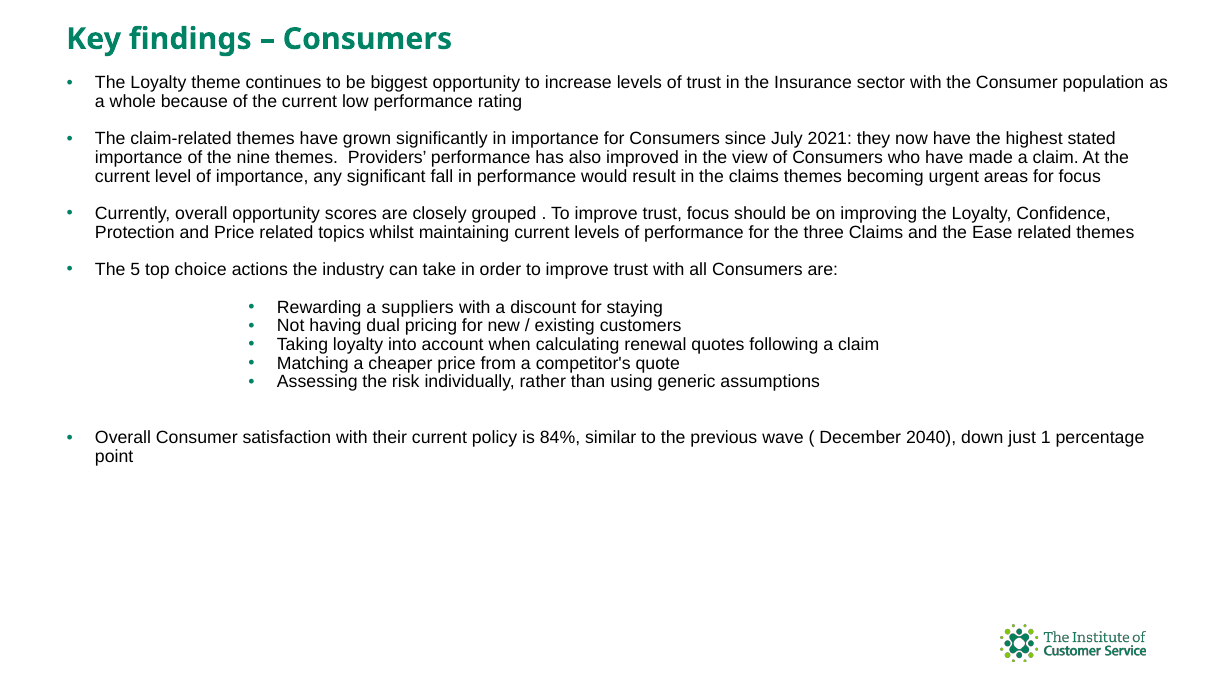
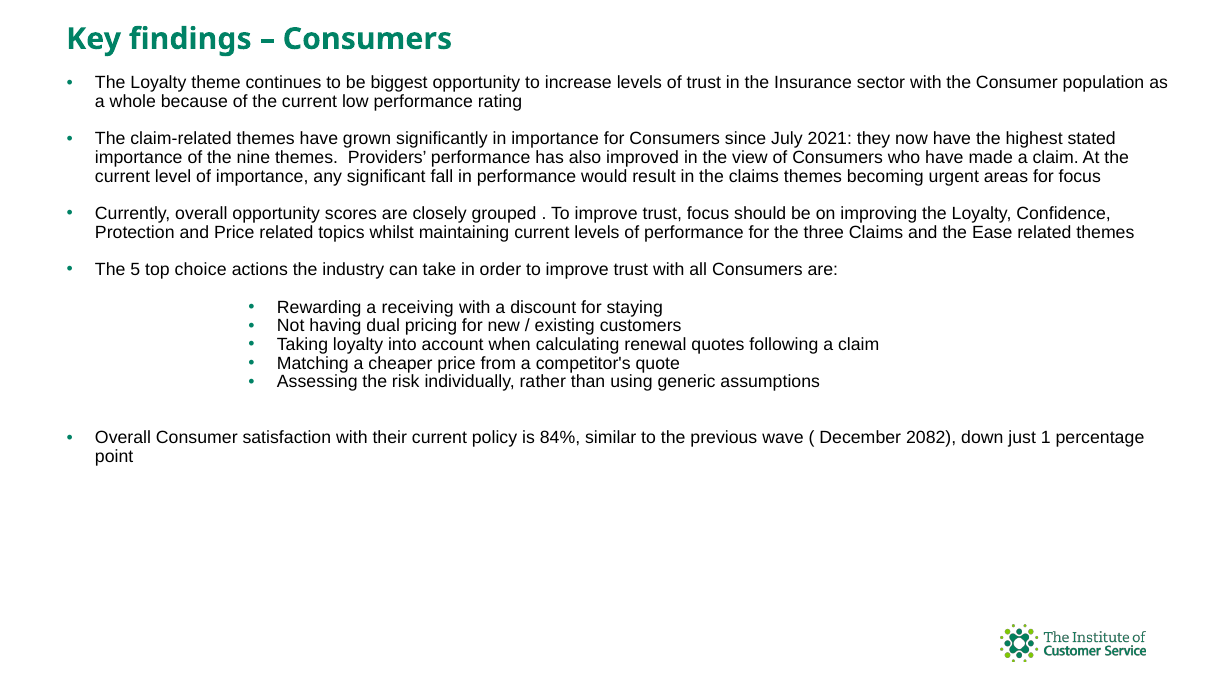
suppliers: suppliers -> receiving (418, 307)
2040: 2040 -> 2082 (931, 438)
